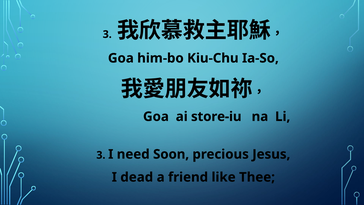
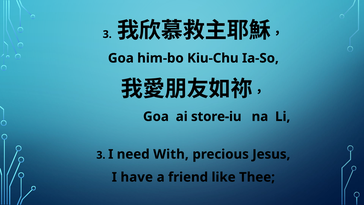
Soon: Soon -> With (171, 154)
dead: dead -> have (137, 177)
